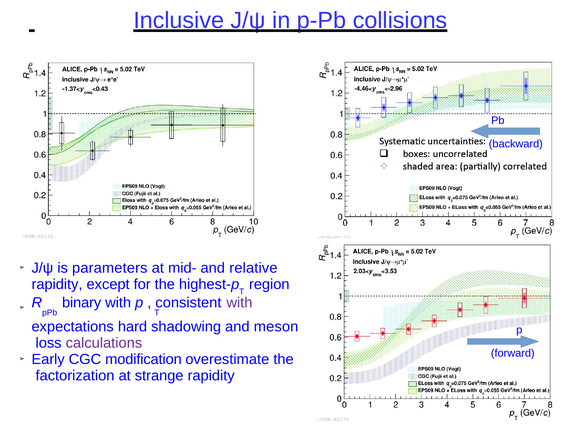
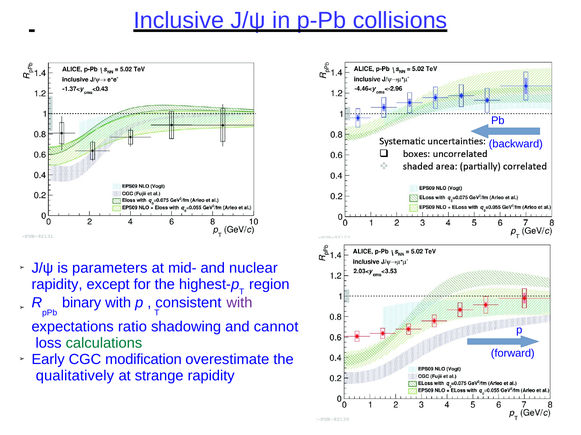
relative: relative -> nuclear (253, 268)
hard: hard -> ratio (132, 327)
meson: meson -> cannot (276, 327)
calculations colour: purple -> green (104, 343)
factorization: factorization -> qualitatively (75, 376)
